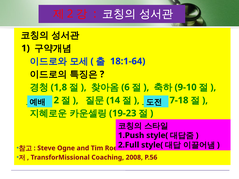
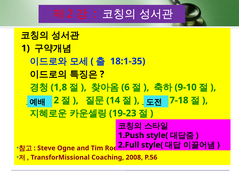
18:1-64: 18:1-64 -> 18:1-35 (128, 61)
